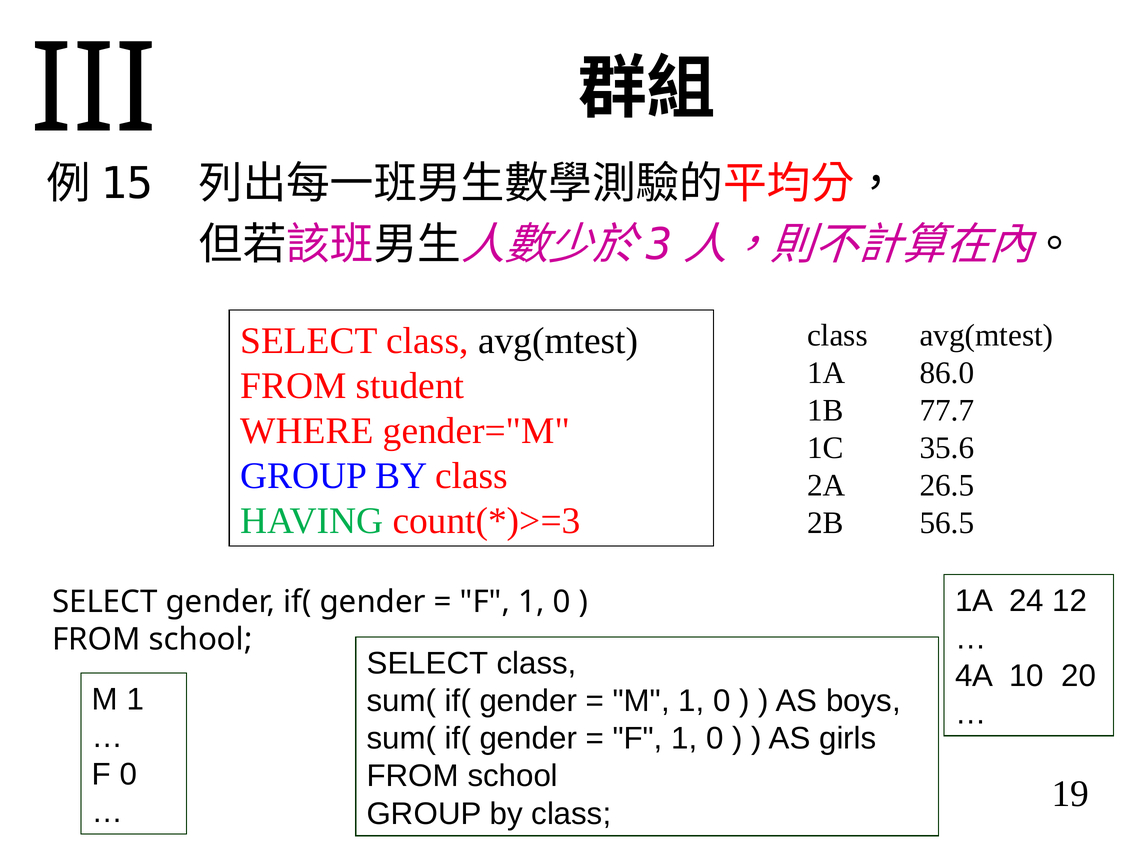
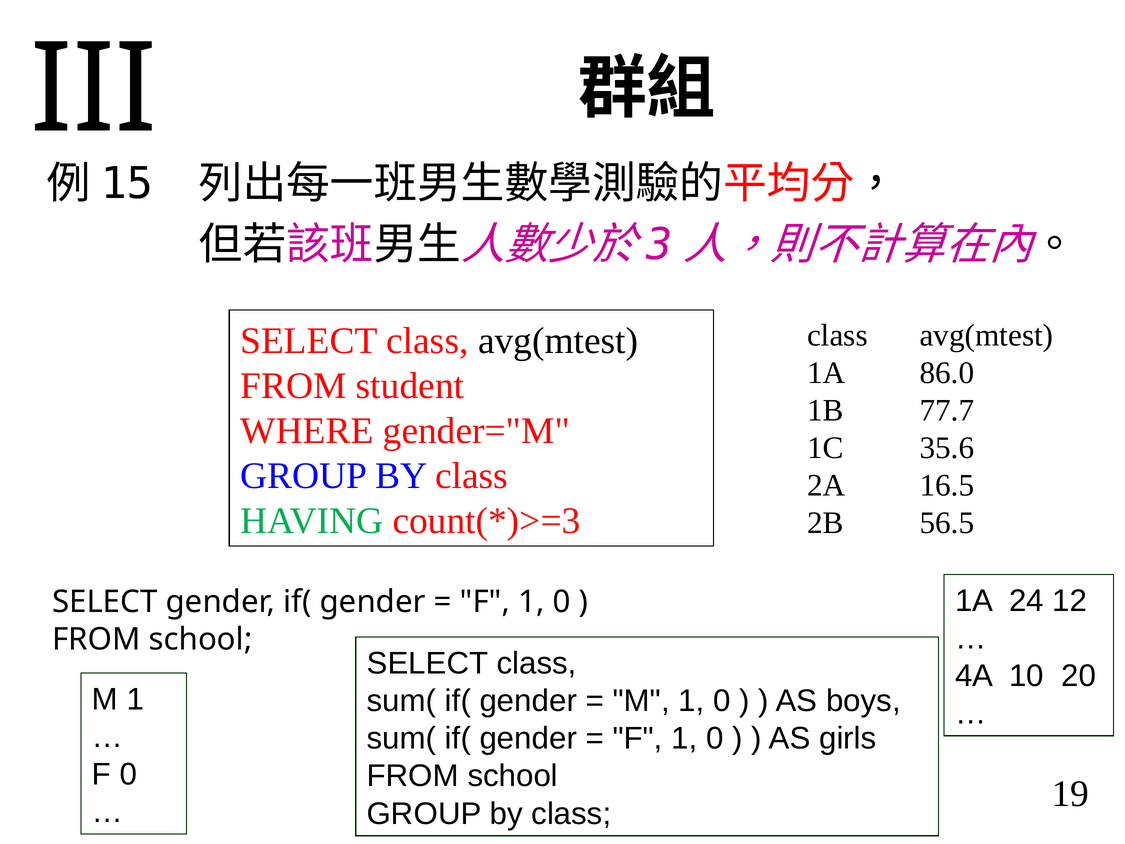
26.5: 26.5 -> 16.5 (947, 485)
